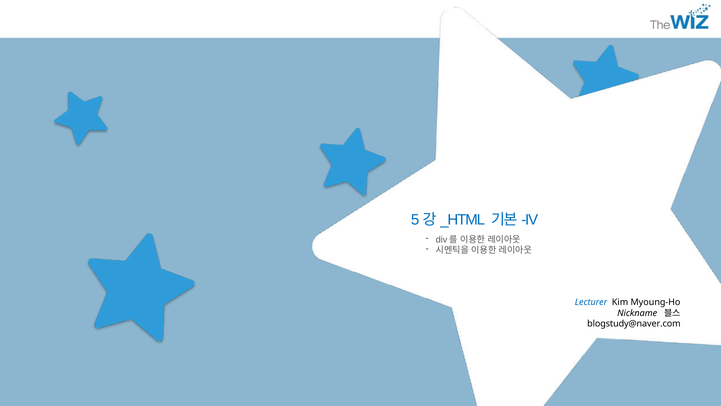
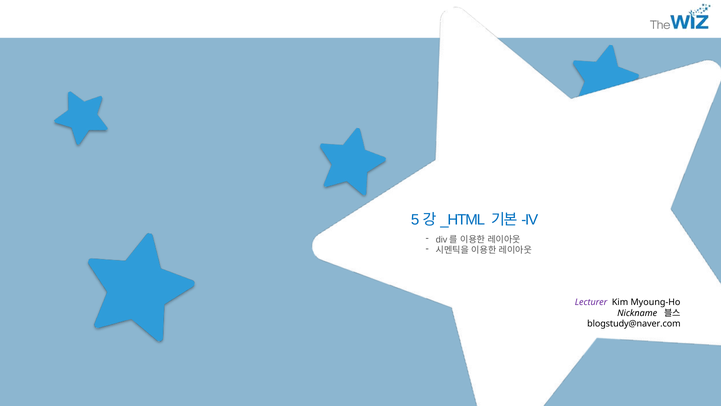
Lecturer colour: blue -> purple (591, 302)
